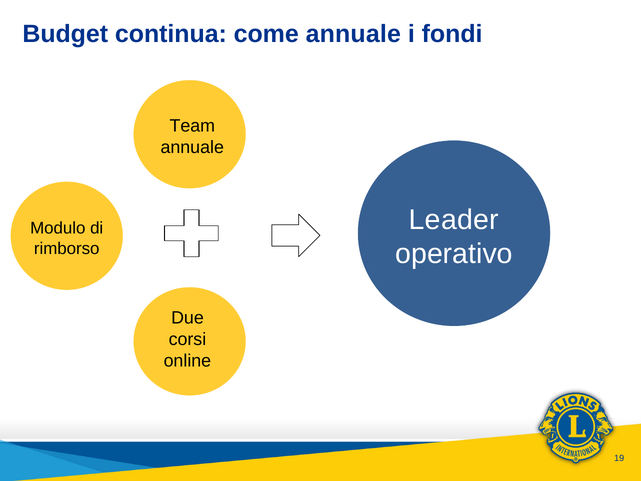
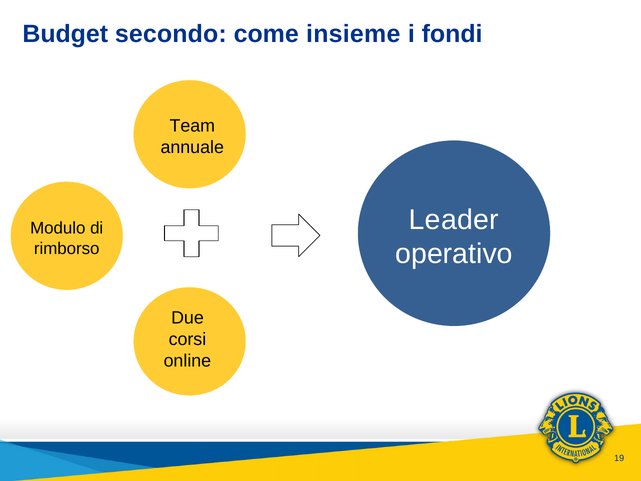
continua: continua -> secondo (171, 34)
come annuale: annuale -> insieme (353, 34)
